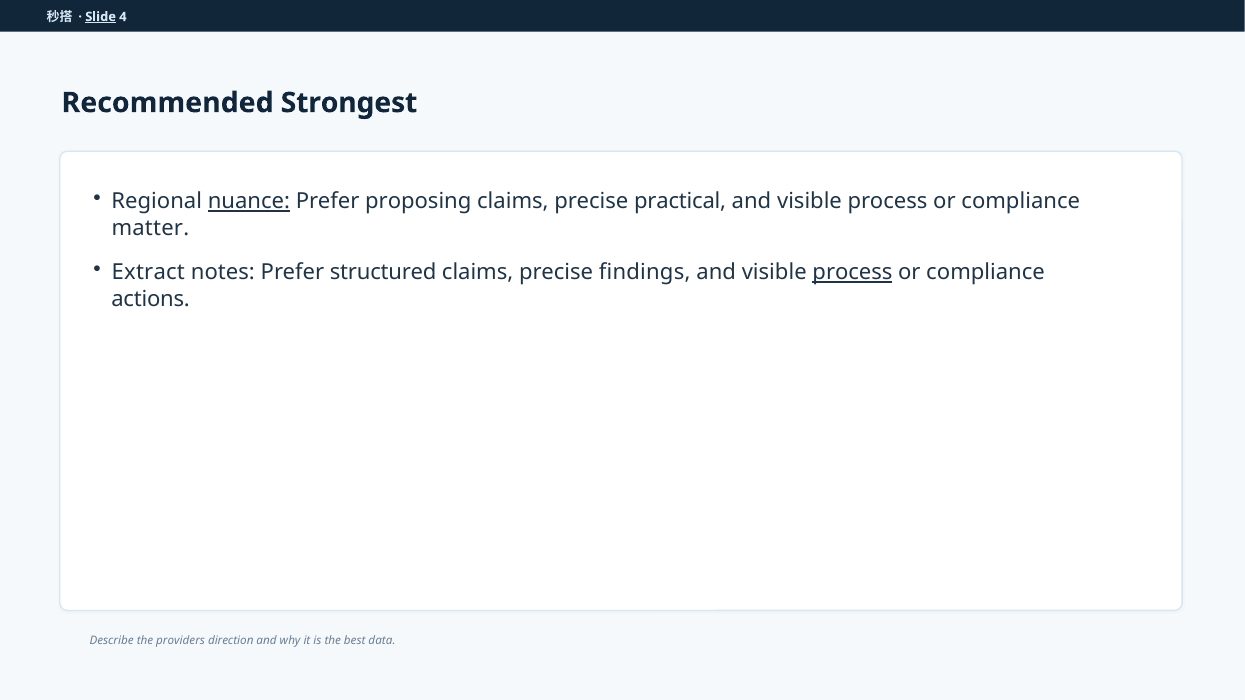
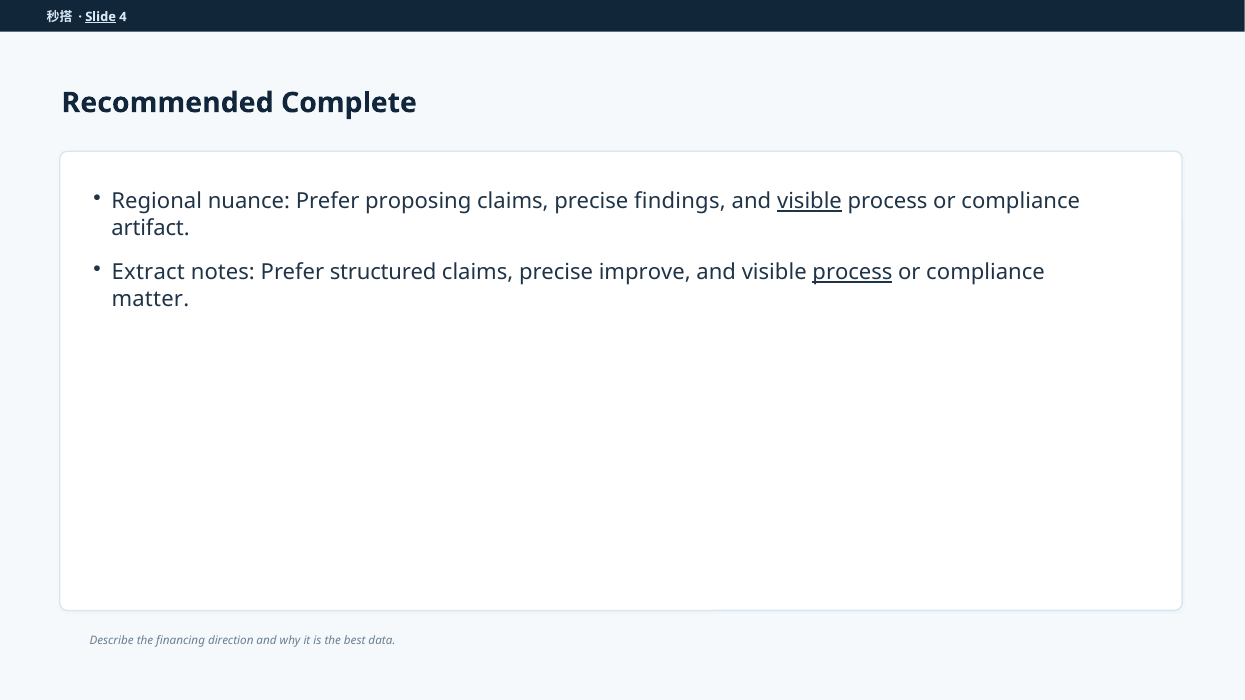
Strongest: Strongest -> Complete (349, 103)
nuance underline: present -> none (249, 201)
practical: practical -> findings (680, 201)
visible underline: none -> present (810, 201)
matter: matter -> artifact (151, 228)
findings: findings -> improve (645, 273)
actions: actions -> matter (150, 299)
providers: providers -> financing (181, 641)
